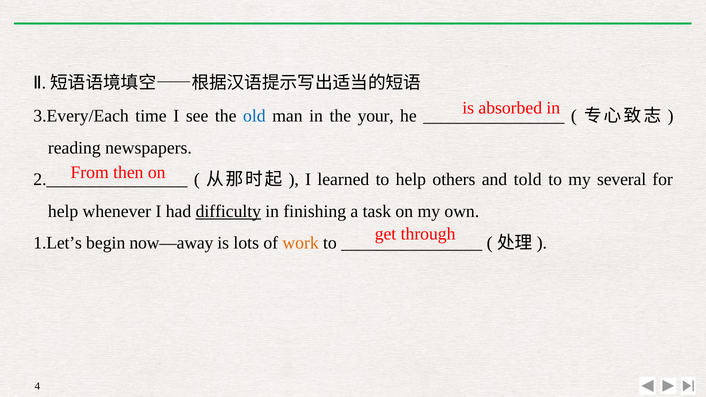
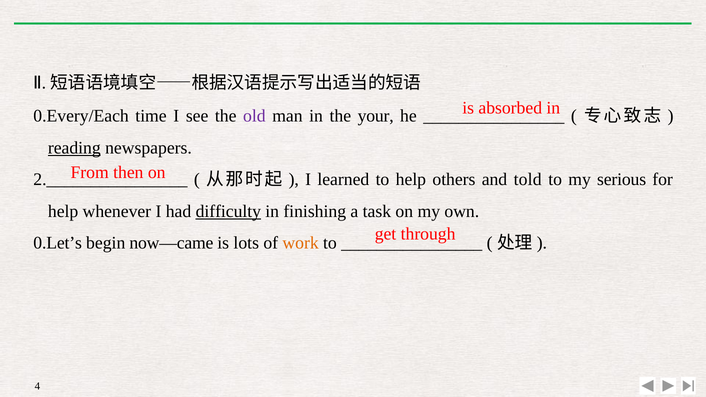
3.Every/Each: 3.Every/Each -> 0.Every/Each (81, 116)
old colour: blue -> purple (254, 116)
reading underline: none -> present (74, 148)
several: several -> serious (622, 180)
1.Let’s: 1.Let’s -> 0.Let’s (58, 243)
now—away: now—away -> now—came (171, 243)
